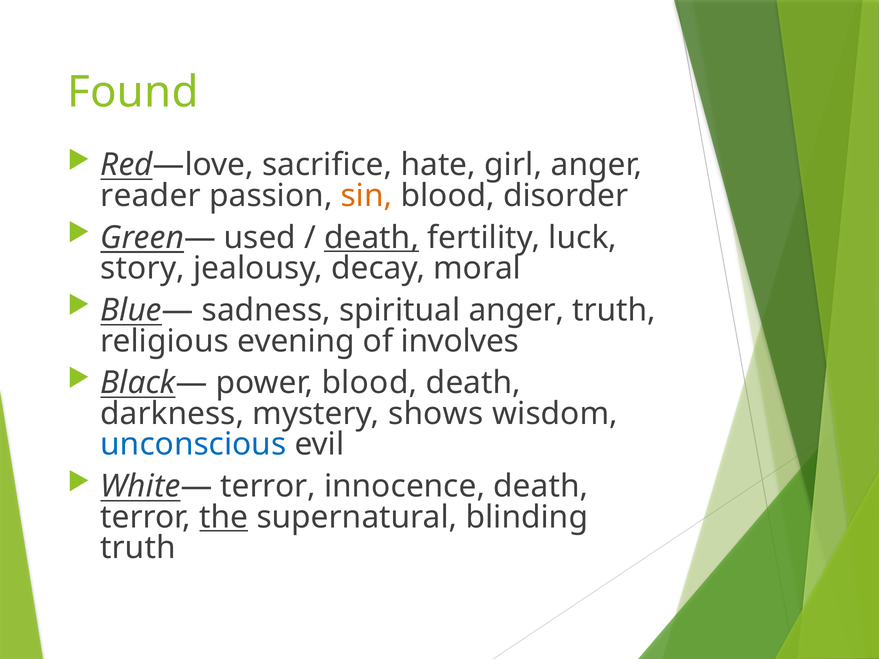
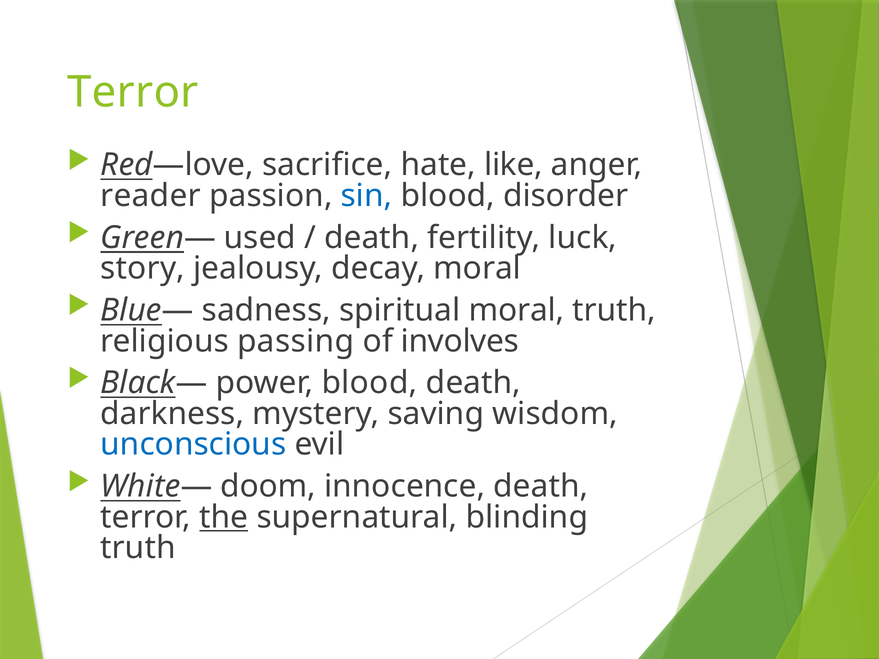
Found: Found -> Terror (133, 92)
girl: girl -> like (513, 165)
sin colour: orange -> blue (367, 196)
death underline: present -> none (372, 238)
spiritual anger: anger -> moral (516, 310)
evening: evening -> passing (296, 341)
shows: shows -> saving (436, 414)
White— terror: terror -> doom (268, 486)
